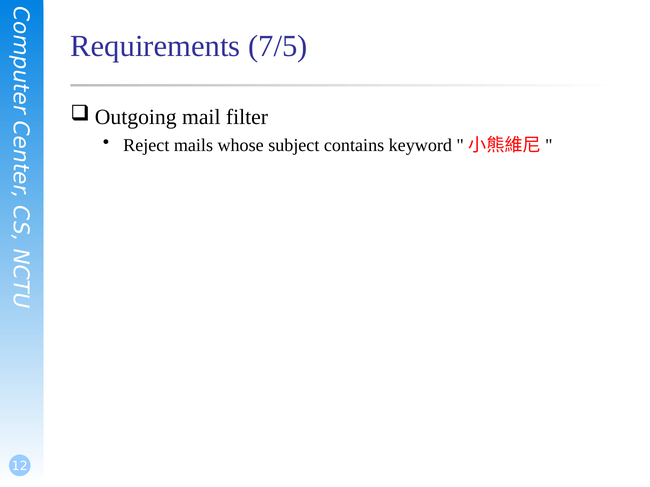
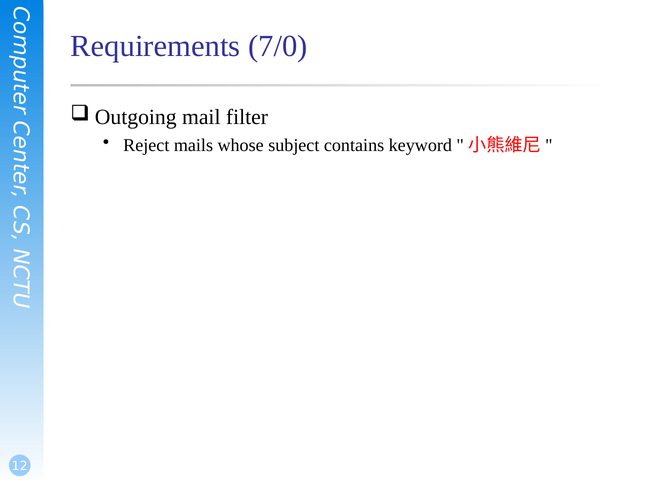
7/5: 7/5 -> 7/0 (278, 46)
